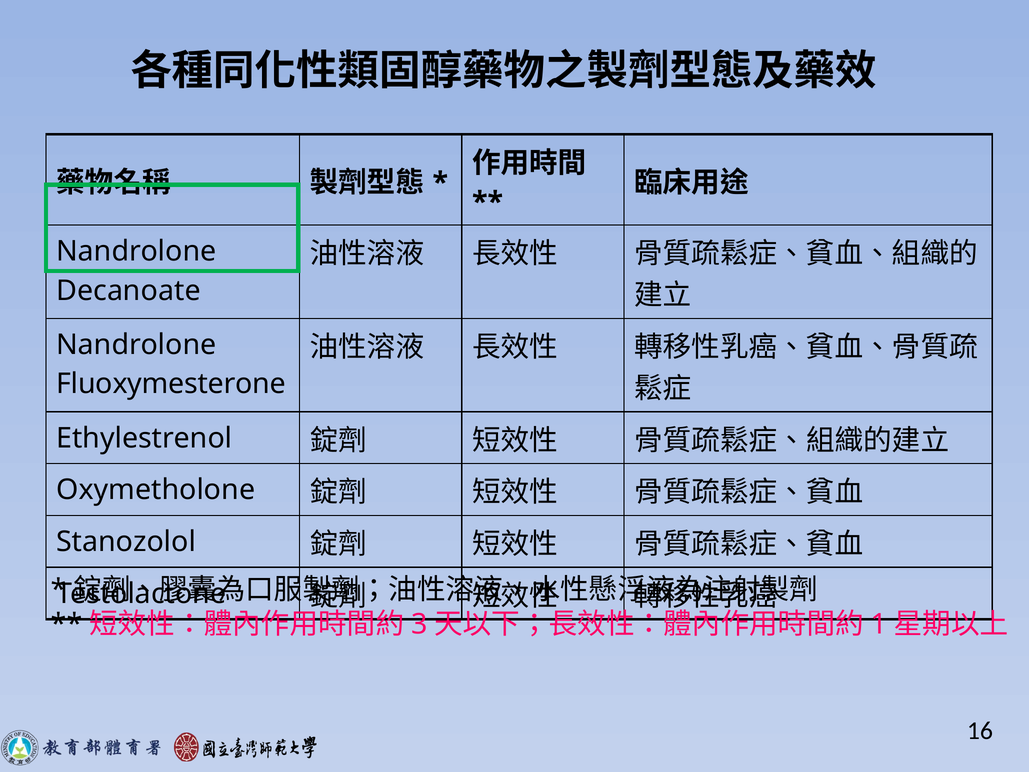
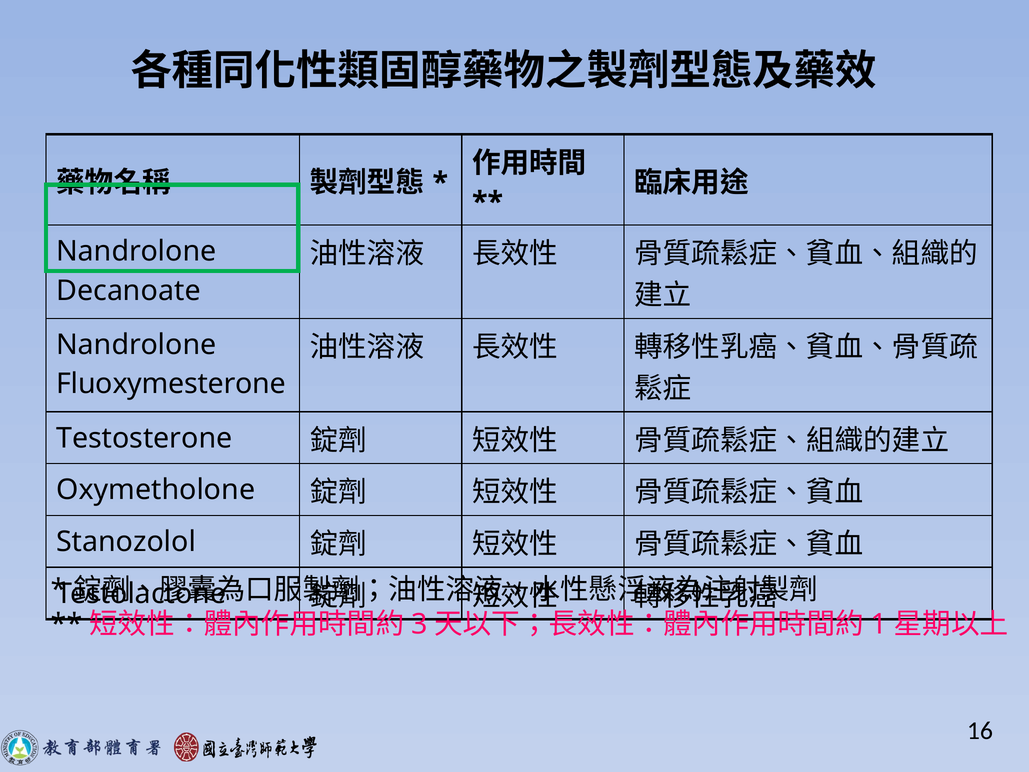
Ethylestrenol: Ethylestrenol -> Testosterone (144, 438)
